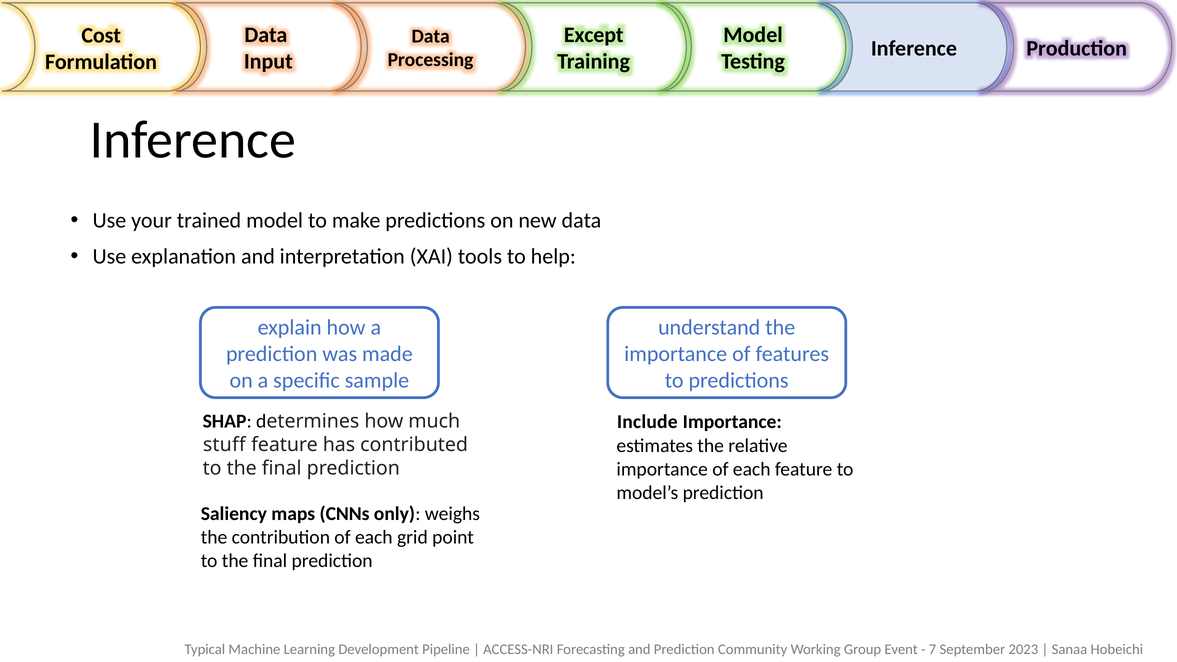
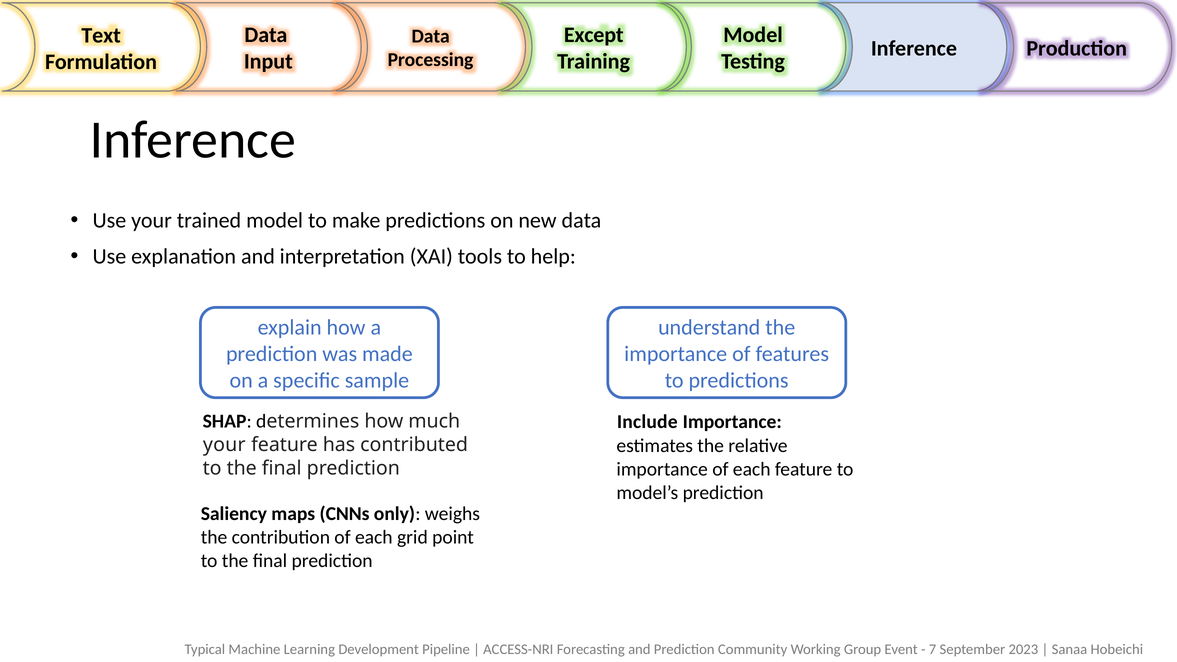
Cost: Cost -> Text (101, 35)
stuff: stuff -> your (224, 445)
